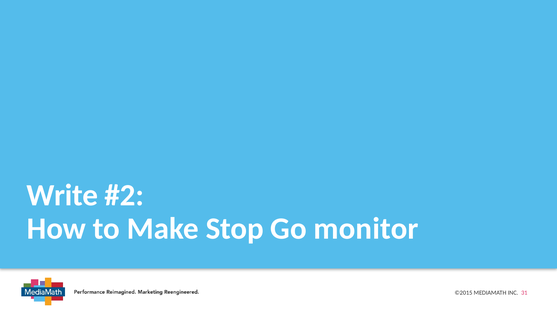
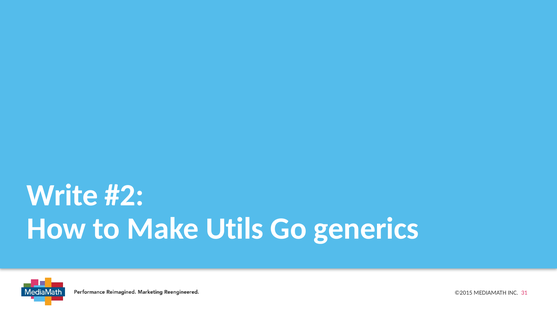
Stop: Stop -> Utils (235, 229)
monitor: monitor -> generics (366, 229)
